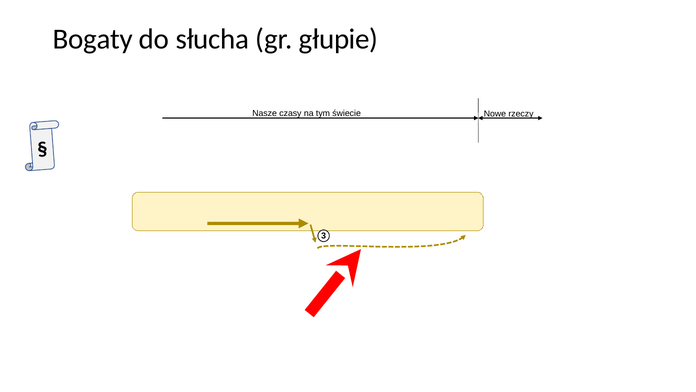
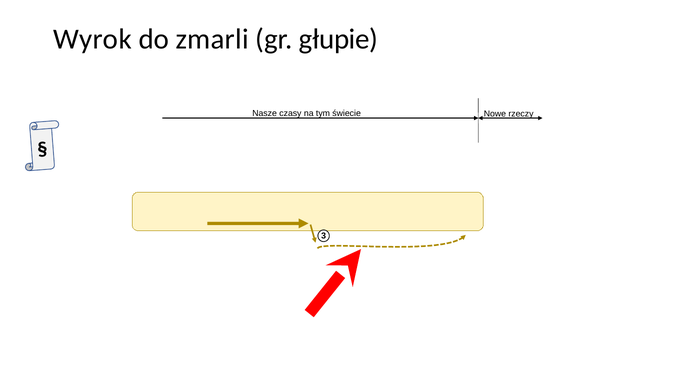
Bogaty: Bogaty -> Wyrok (92, 39)
słucha: słucha -> zmarli (212, 39)
